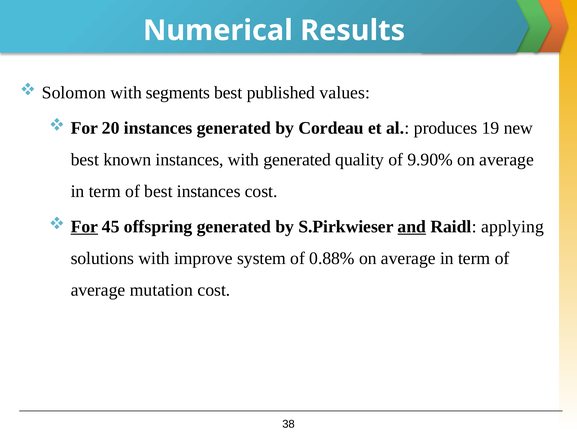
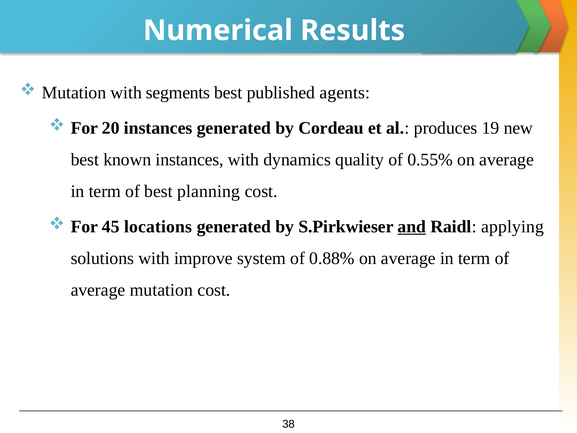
Solomon: Solomon -> Mutation (74, 93)
values: values -> agents (345, 93)
with generated: generated -> dynamics (297, 159)
9.90%: 9.90% -> 0.55% (430, 159)
best instances: instances -> planning (209, 191)
For underline: present -> none (84, 226)
offspring: offspring -> locations (158, 226)
